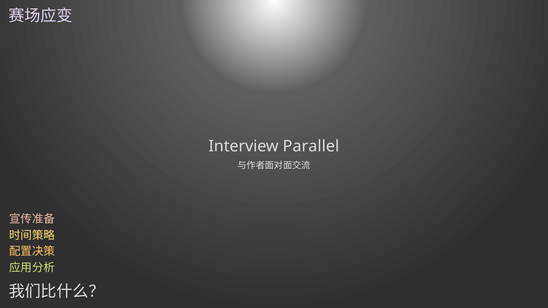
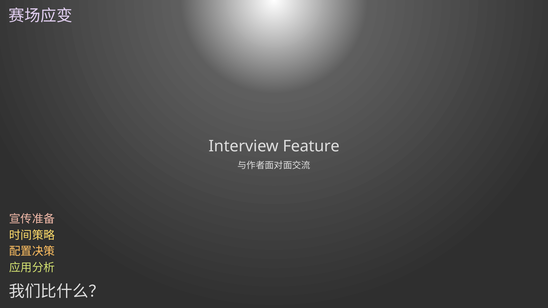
Parallel: Parallel -> Feature (311, 146)
